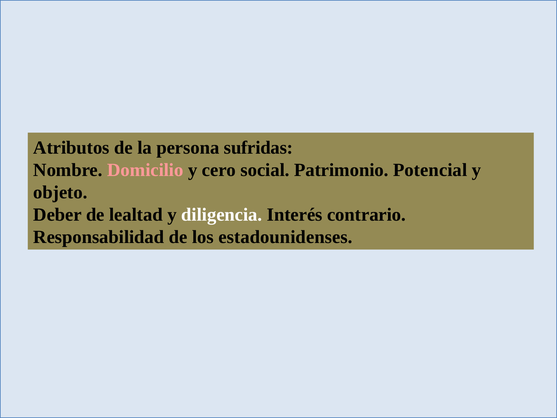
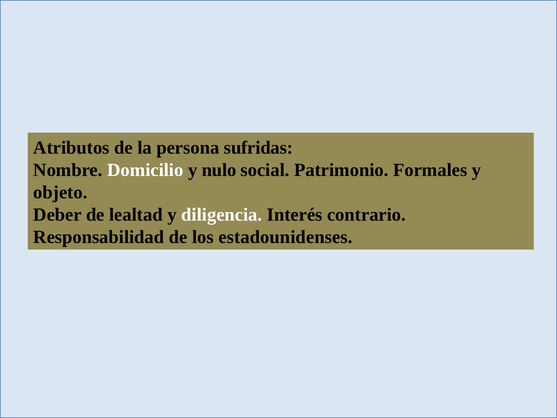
Domicilio colour: pink -> white (145, 170)
cero: cero -> nulo (219, 170)
Potencial: Potencial -> Formales (430, 170)
